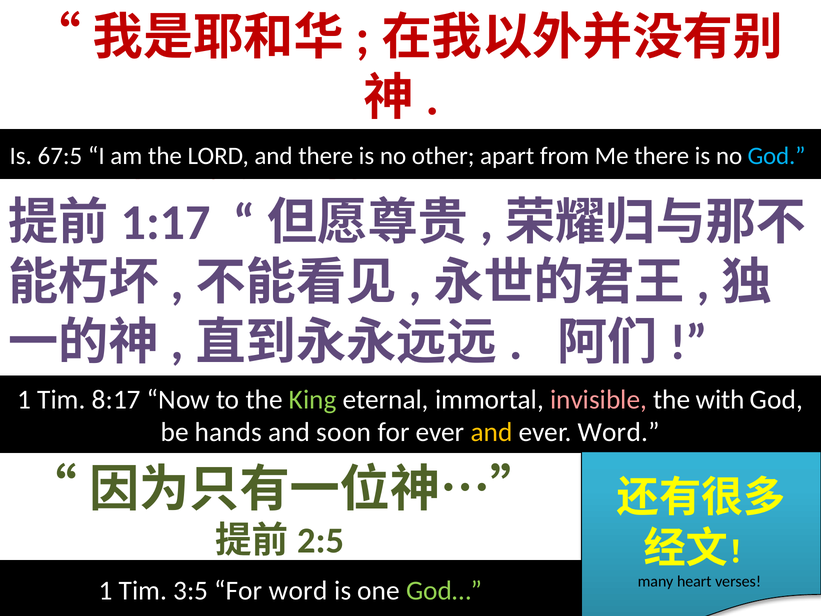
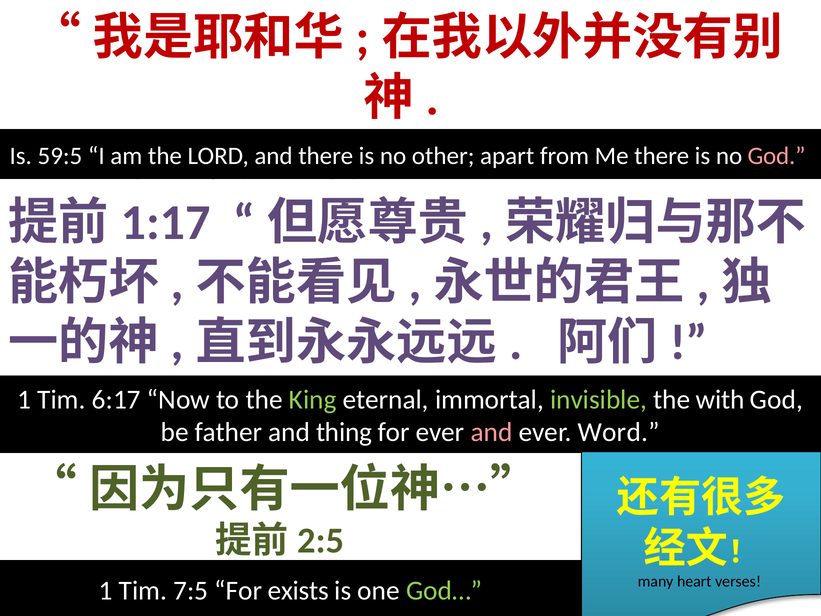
67:5: 67:5 -> 59:5 (60, 156)
God colour: light blue -> pink (777, 156)
8:17: 8:17 -> 6:17 (116, 399)
invisible colour: pink -> light green (599, 399)
hands: hands -> father (228, 432)
soon: soon -> thing (344, 432)
and colour: yellow -> pink (492, 432)
3:5: 3:5 -> 7:5 (191, 590)
For word: word -> exists (298, 590)
